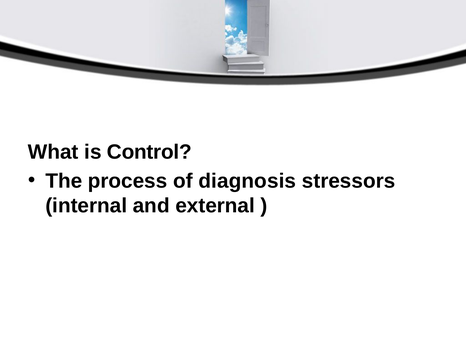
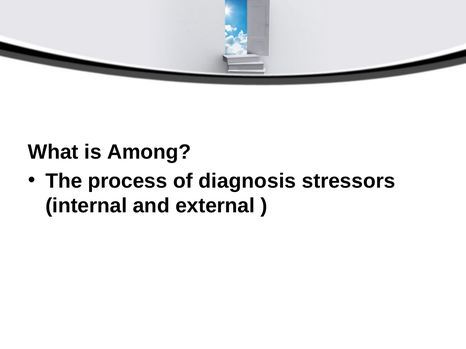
Control: Control -> Among (149, 152)
